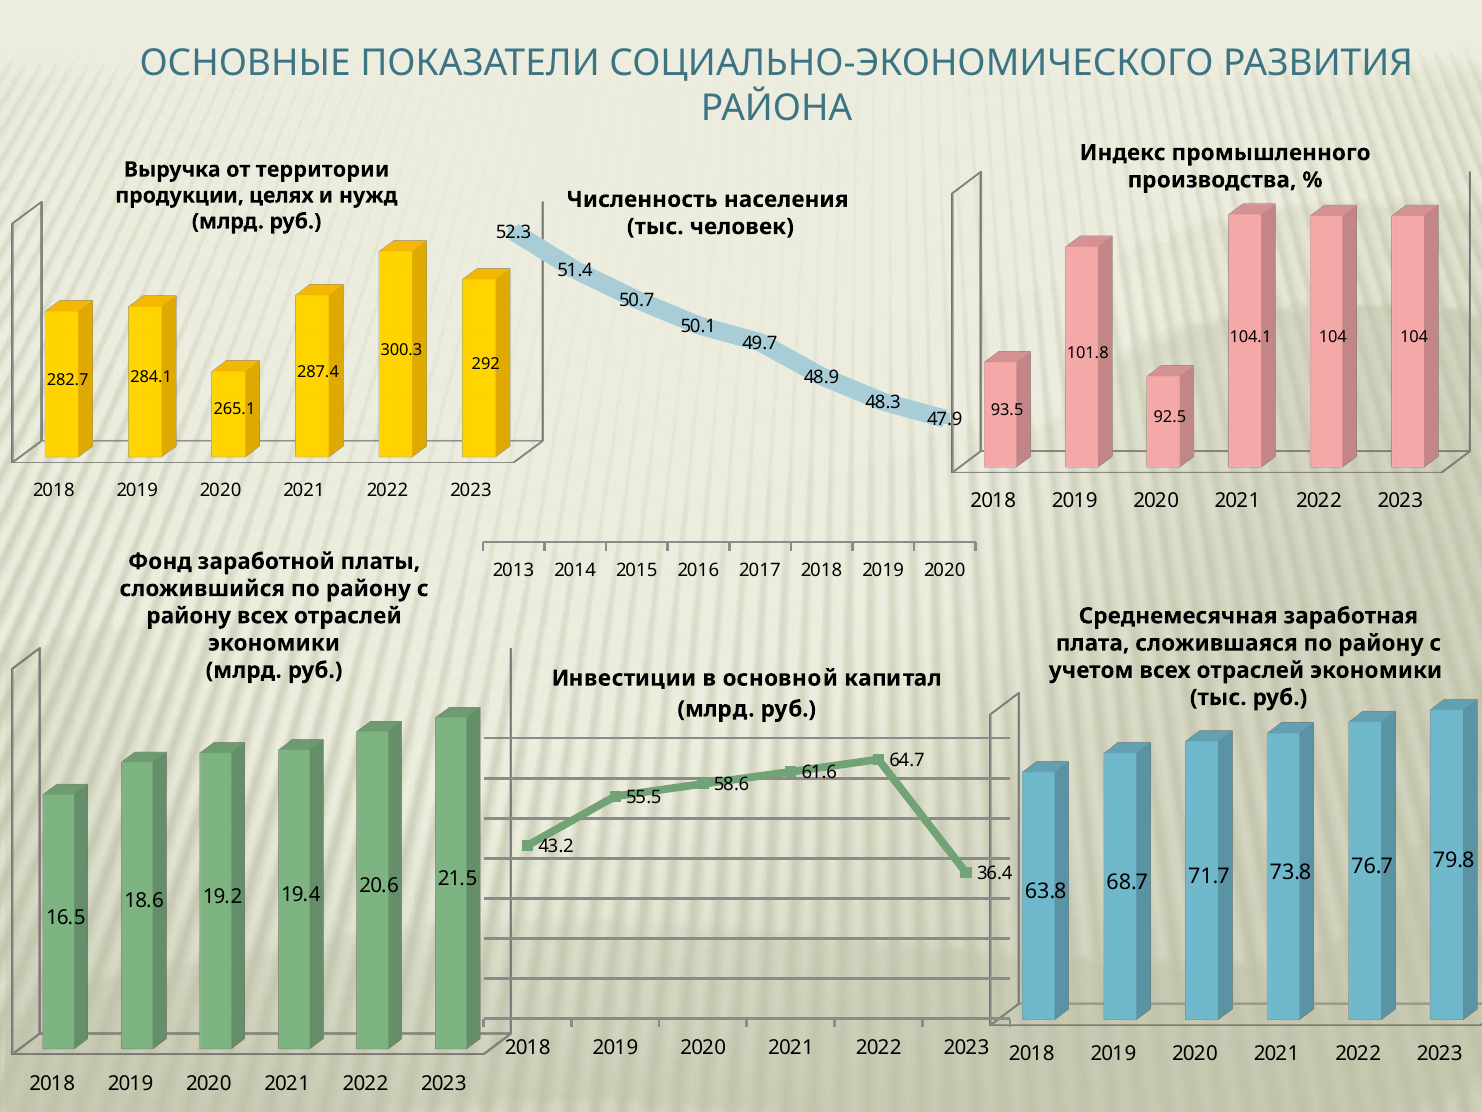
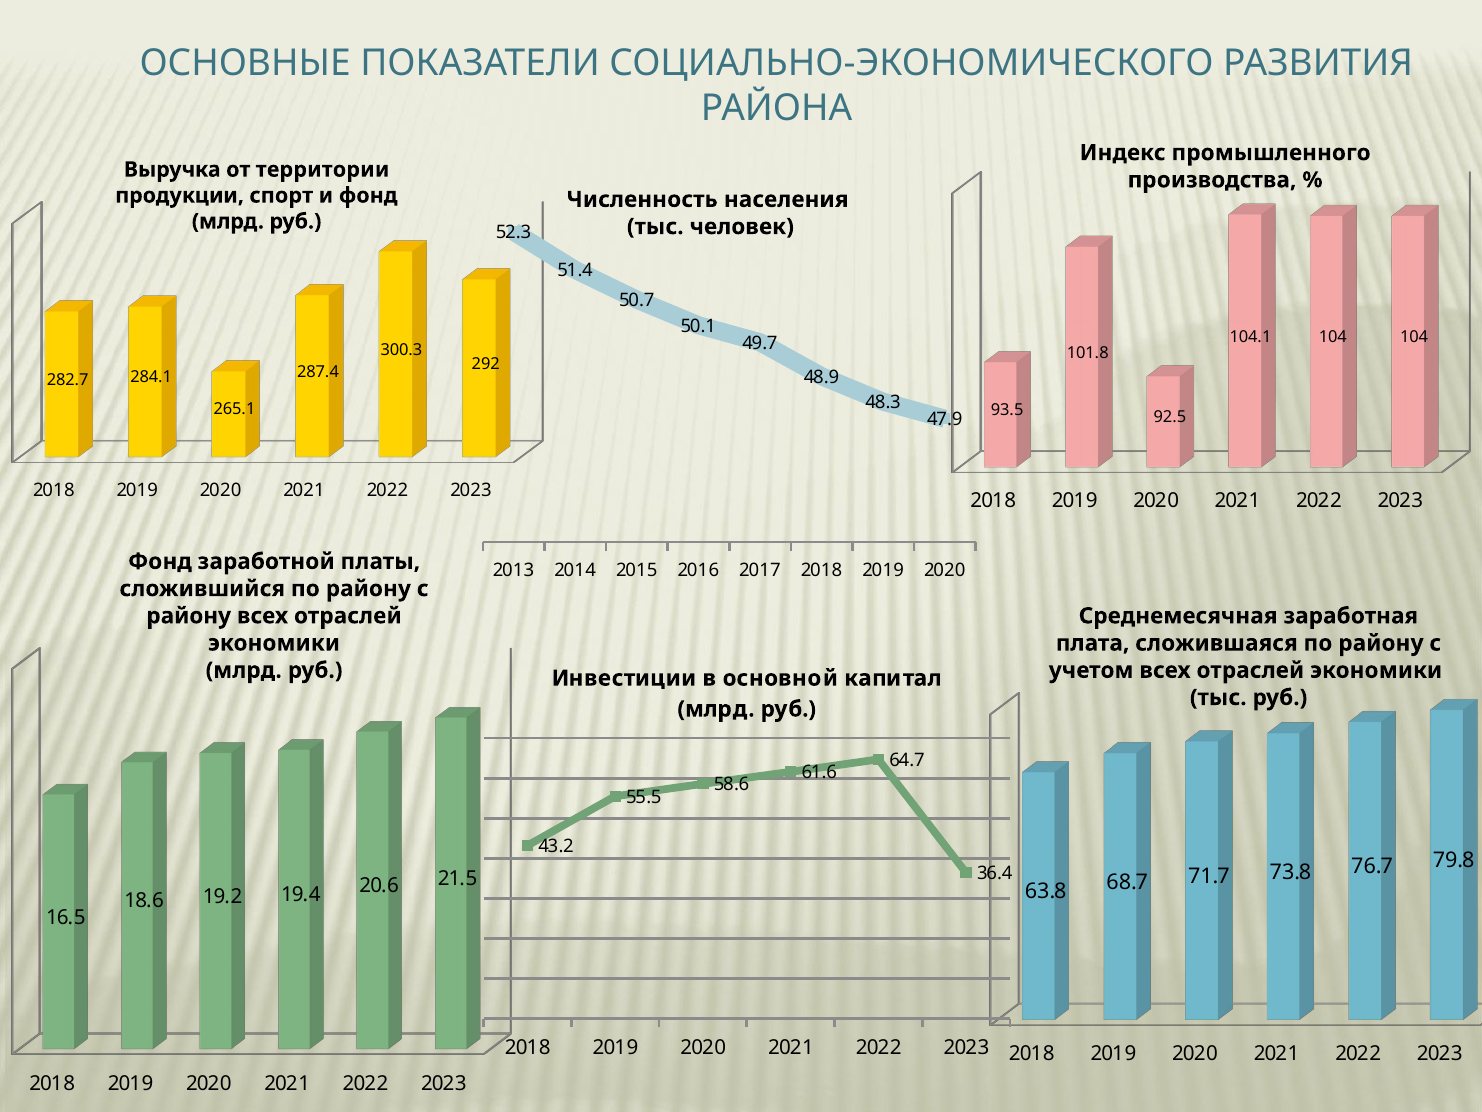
целях: целях -> спорт (281, 195)
и нужд: нужд -> фонд (368, 195)
